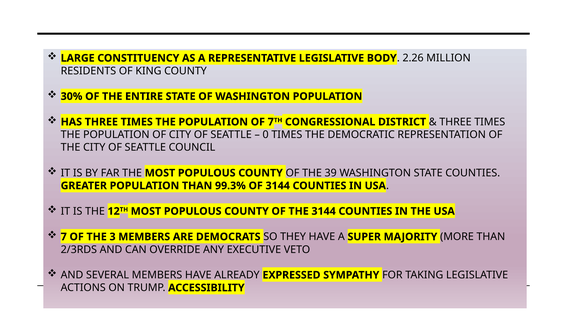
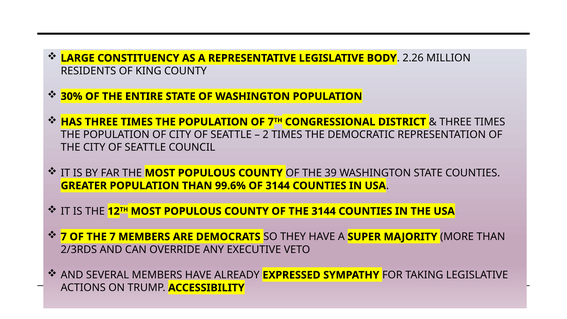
0: 0 -> 2 (266, 135)
99.3%: 99.3% -> 99.6% (230, 186)
THE 3: 3 -> 7 (113, 237)
